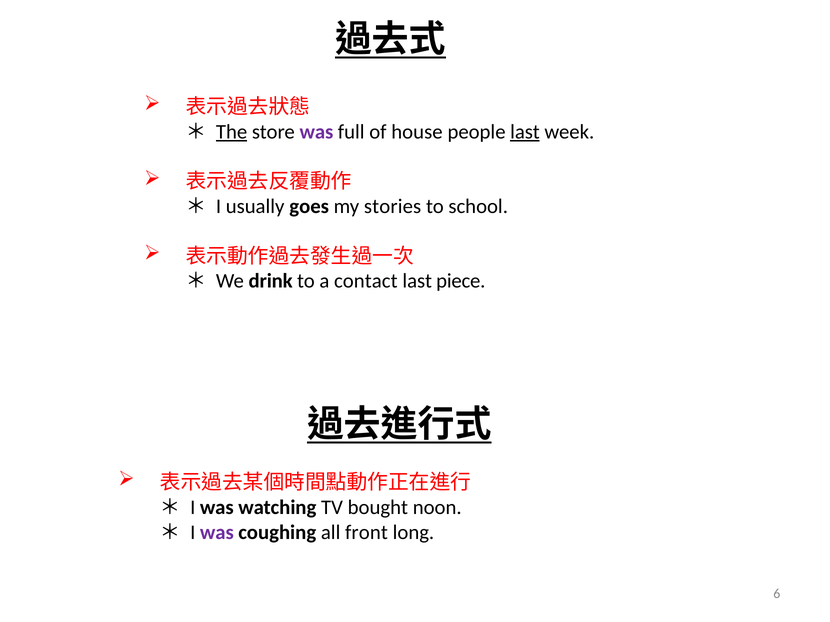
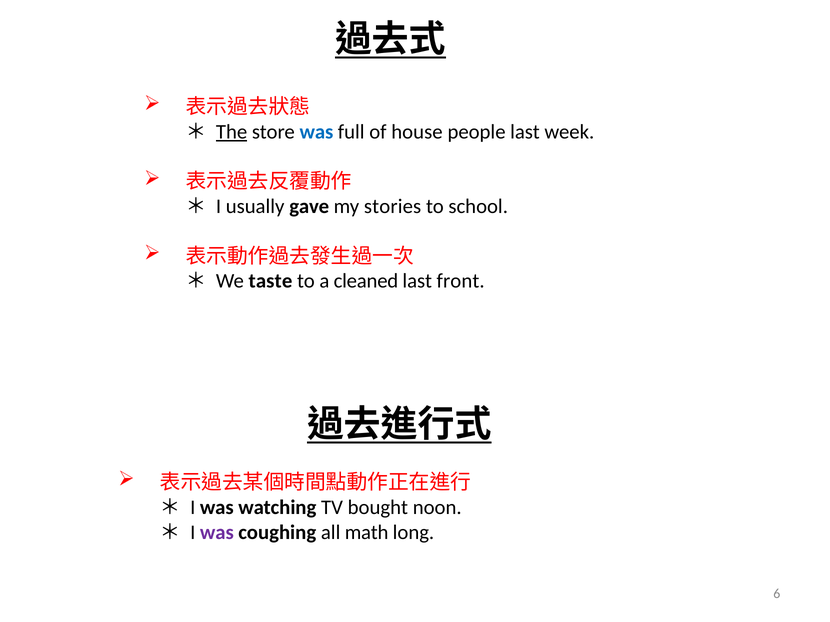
was colour: purple -> blue (316, 132)
last underline: present -> none (525, 132)
goes: goes -> gave (309, 207)
drink: drink -> taste (270, 281)
contact: contact -> cleaned (366, 281)
piece: piece -> front (461, 281)
front: front -> math (367, 533)
